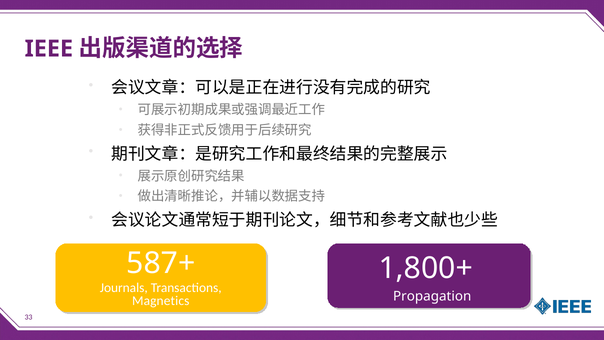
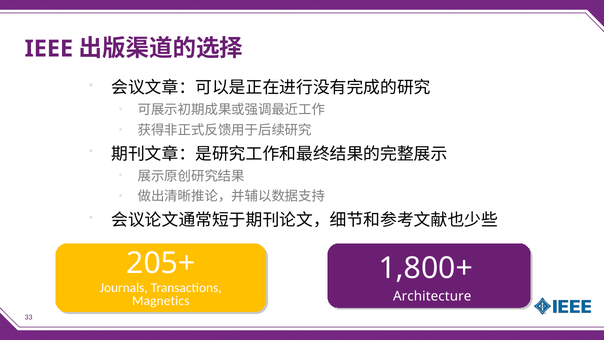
587+: 587+ -> 205+ (161, 263)
Propagation: Propagation -> Architecture (432, 296)
